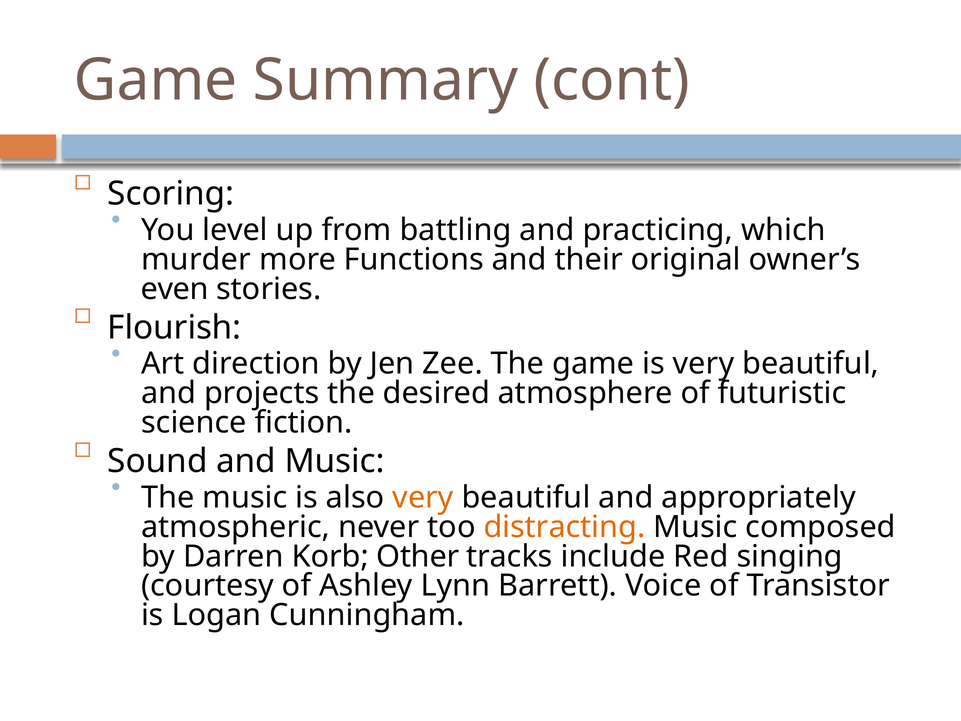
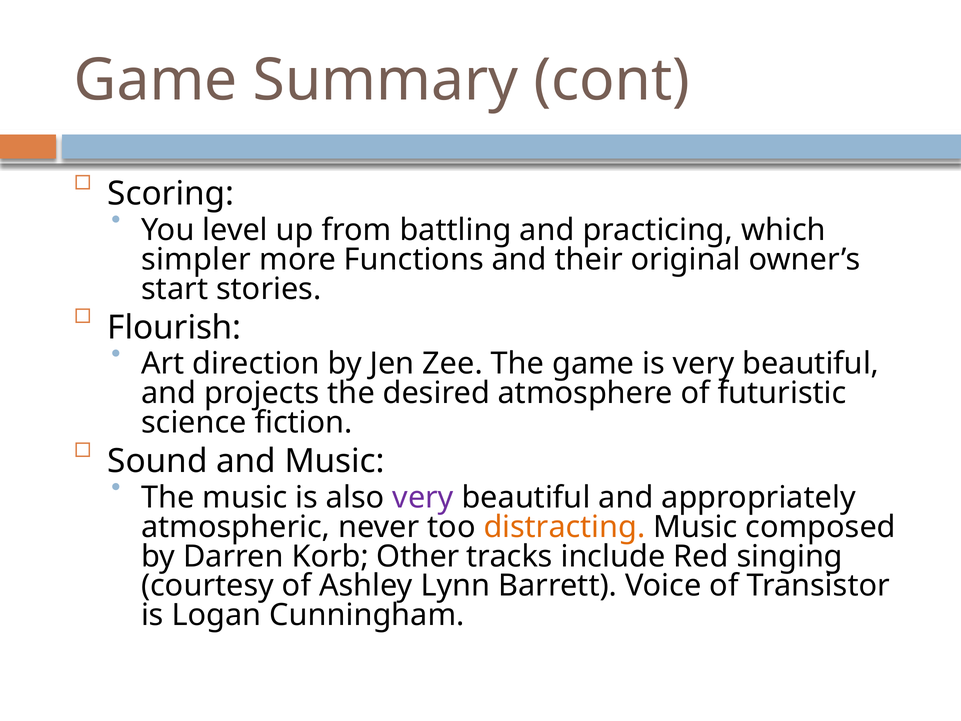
murder: murder -> simpler (196, 260)
even: even -> start (175, 289)
very colour: orange -> purple (423, 497)
